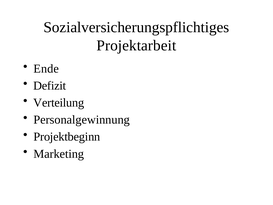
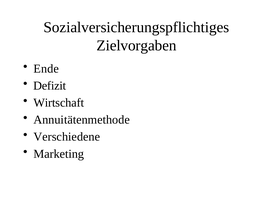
Projektarbeit: Projektarbeit -> Zielvorgaben (136, 45)
Verteilung: Verteilung -> Wirtschaft (59, 103)
Personalgewinnung: Personalgewinnung -> Annuitätenmethode (82, 120)
Projektbeginn: Projektbeginn -> Verschiedene (67, 137)
